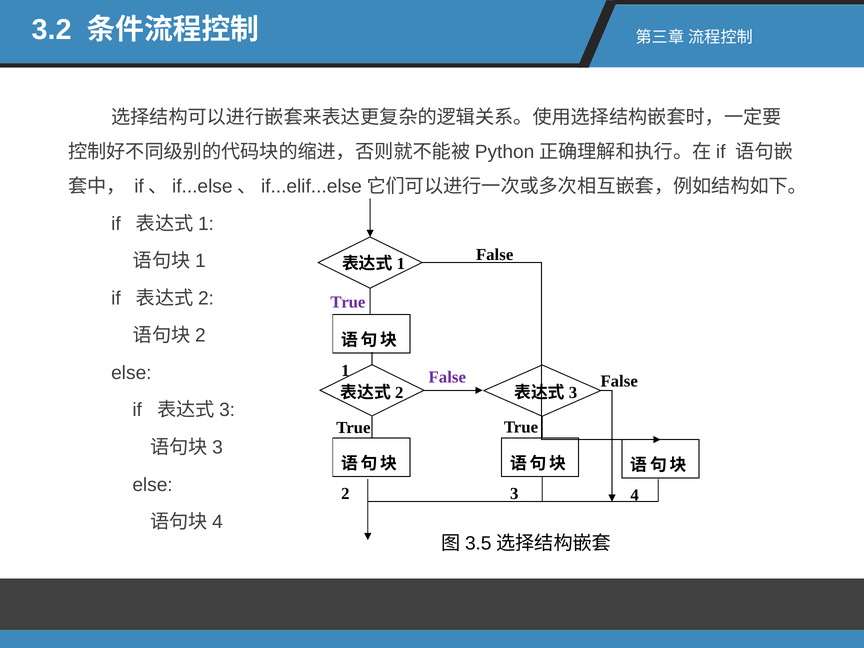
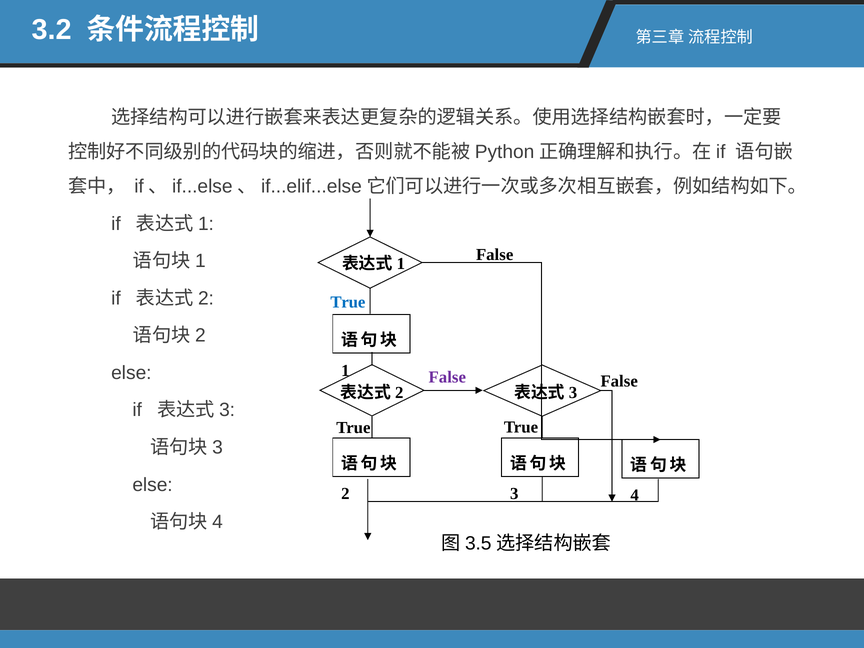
True colour: purple -> blue (348, 302)
